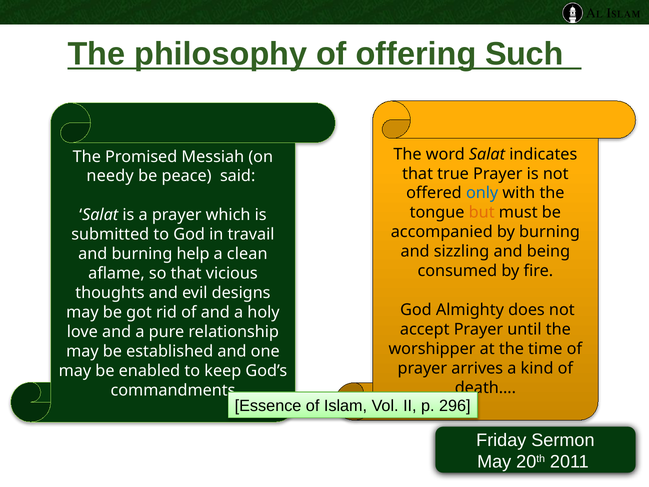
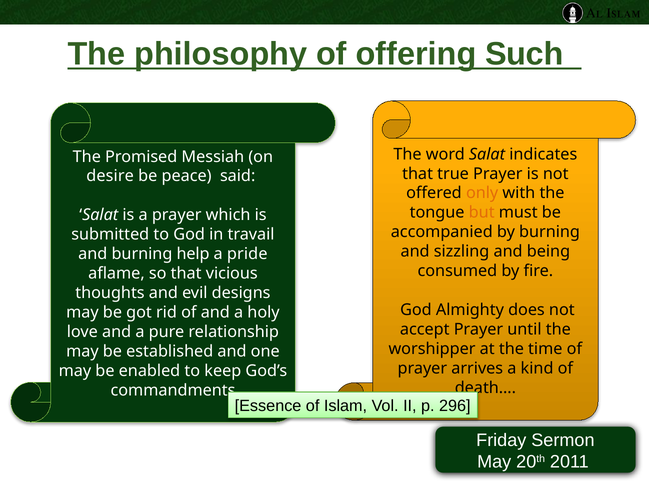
needy: needy -> desire (110, 176)
only colour: blue -> orange (482, 193)
clean: clean -> pride (247, 254)
